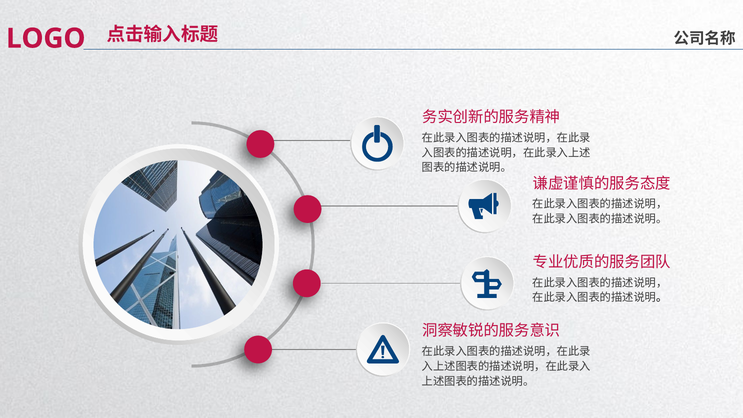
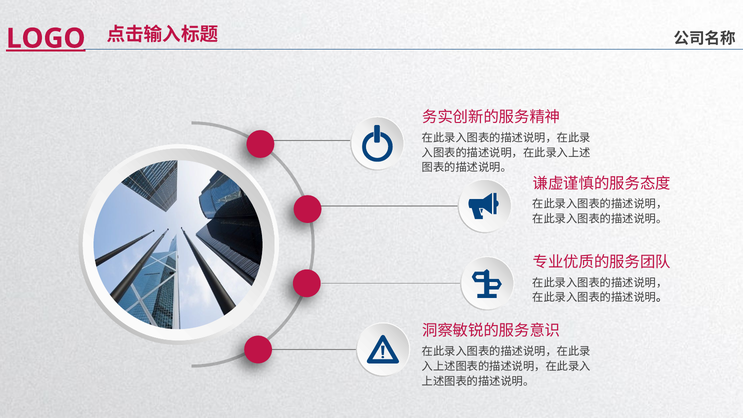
LOGO underline: none -> present (46, 38)
